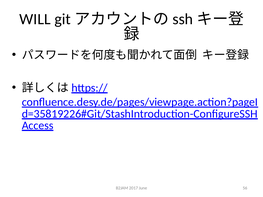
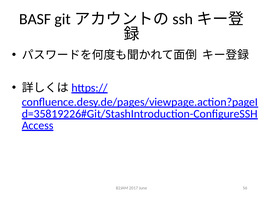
WILL: WILL -> BASF (35, 19)
